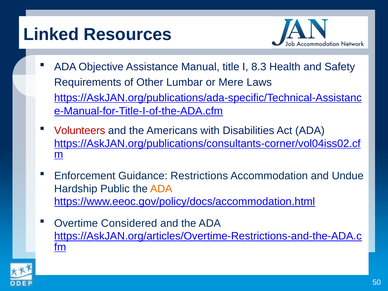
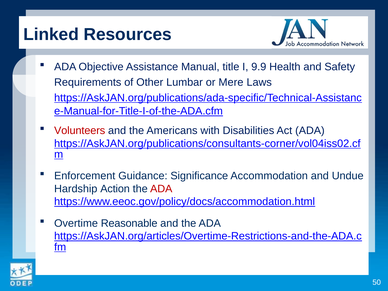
8.3: 8.3 -> 9.9 (259, 67)
Restrictions: Restrictions -> Significance (199, 176)
Public: Public -> Action (115, 189)
ADA colour: orange -> red (161, 189)
Considered: Considered -> Reasonable (129, 223)
